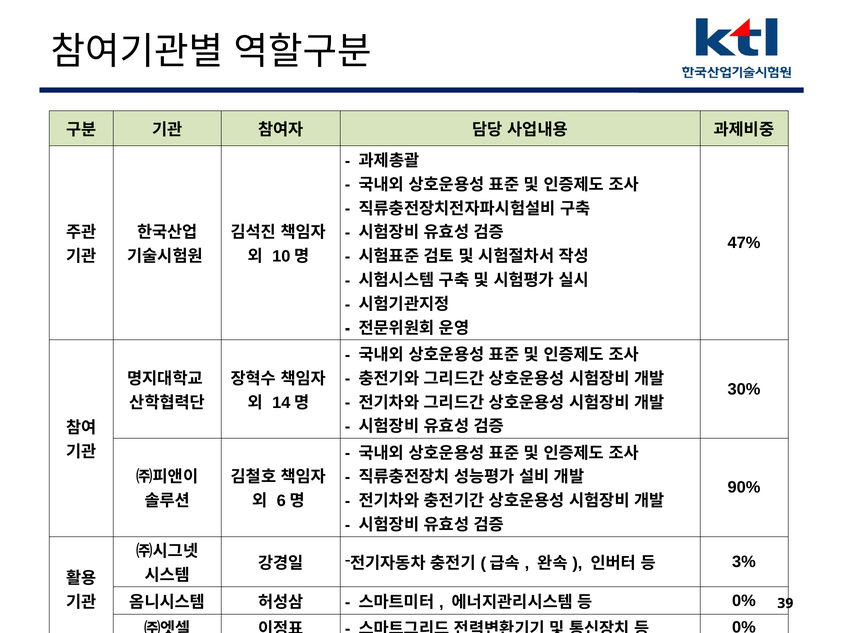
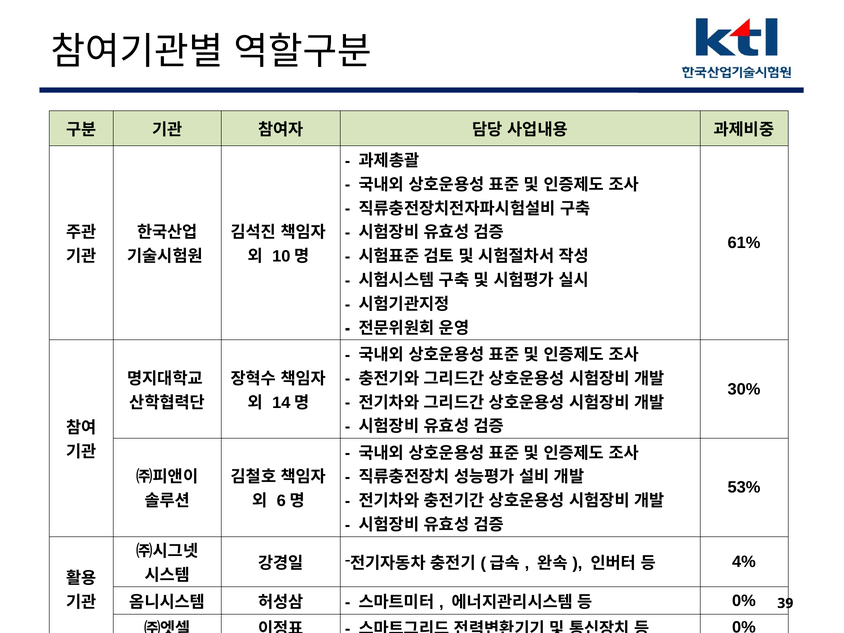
47%: 47% -> 61% (744, 243)
90%: 90% -> 53% (744, 488)
3%: 3% -> 4% (744, 562)
